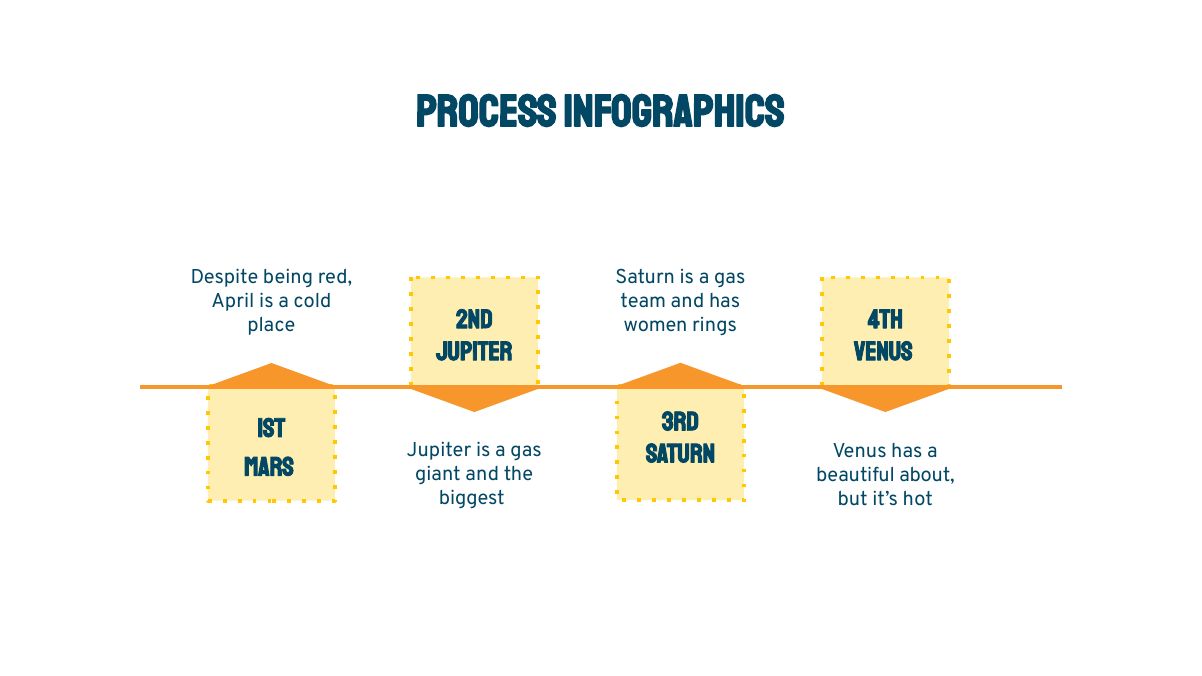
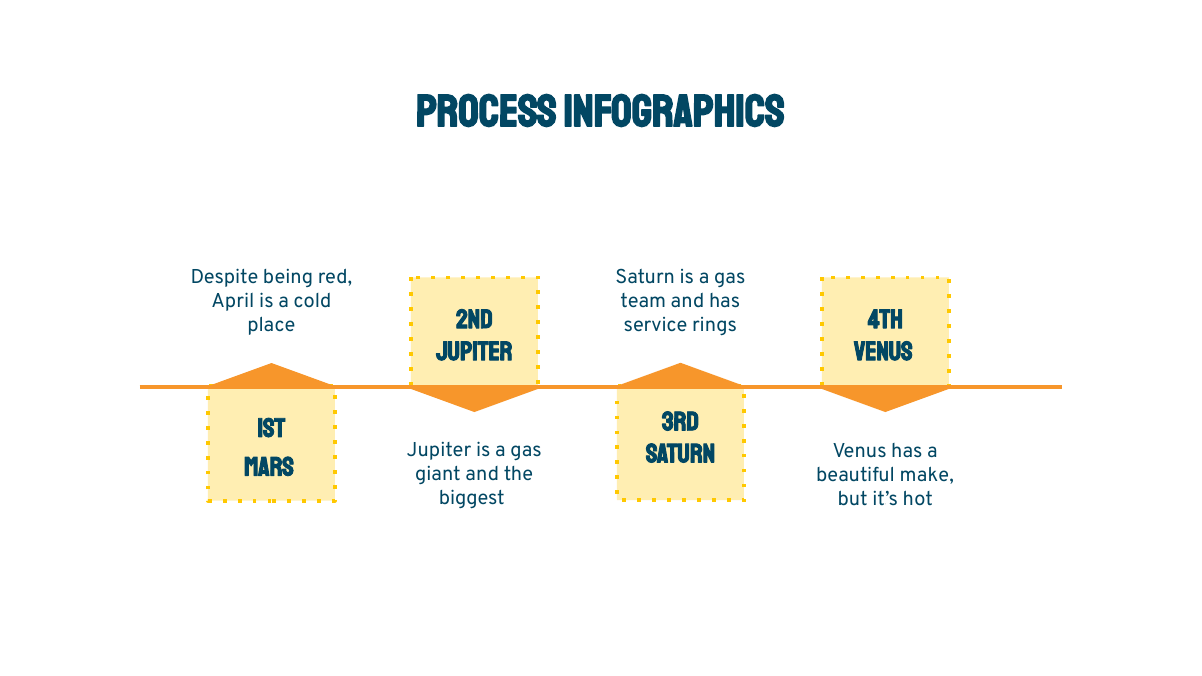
women: women -> service (656, 325)
about: about -> make (927, 475)
